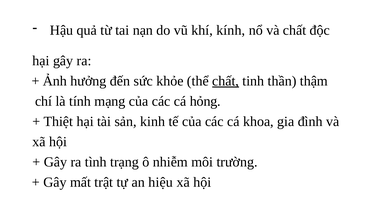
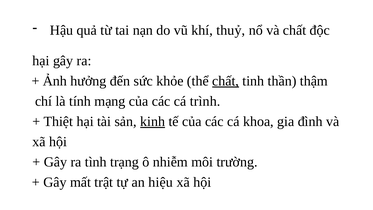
kính: kính -> thuỷ (231, 30)
hỏng: hỏng -> trình (205, 101)
kinh underline: none -> present (153, 121)
